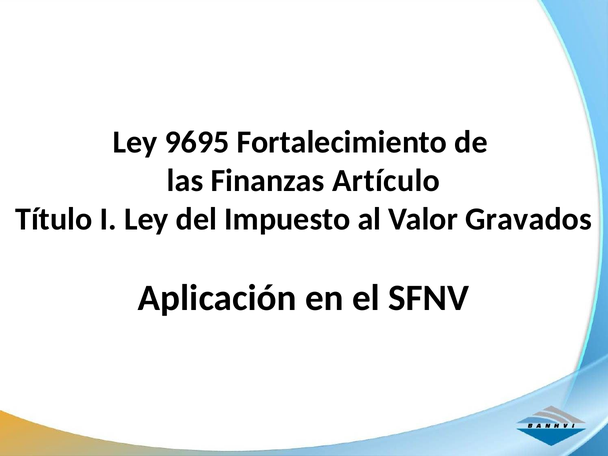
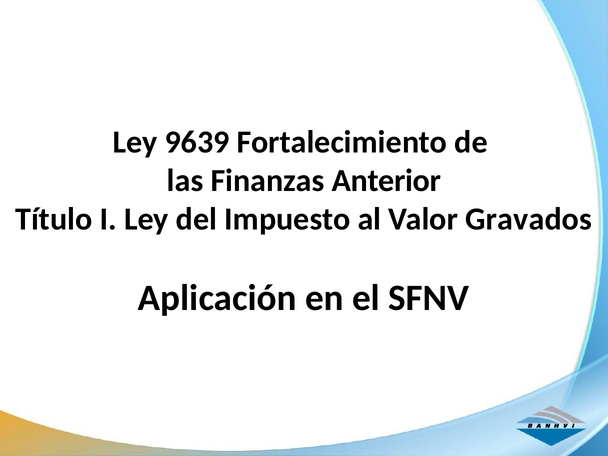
9695: 9695 -> 9639 (197, 142)
Artículo: Artículo -> Anterior (386, 181)
